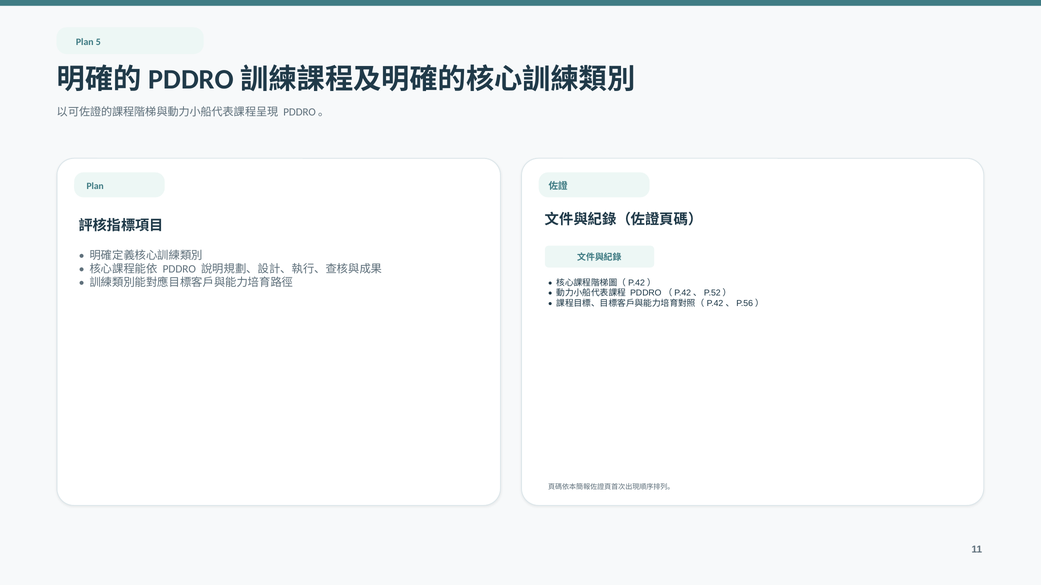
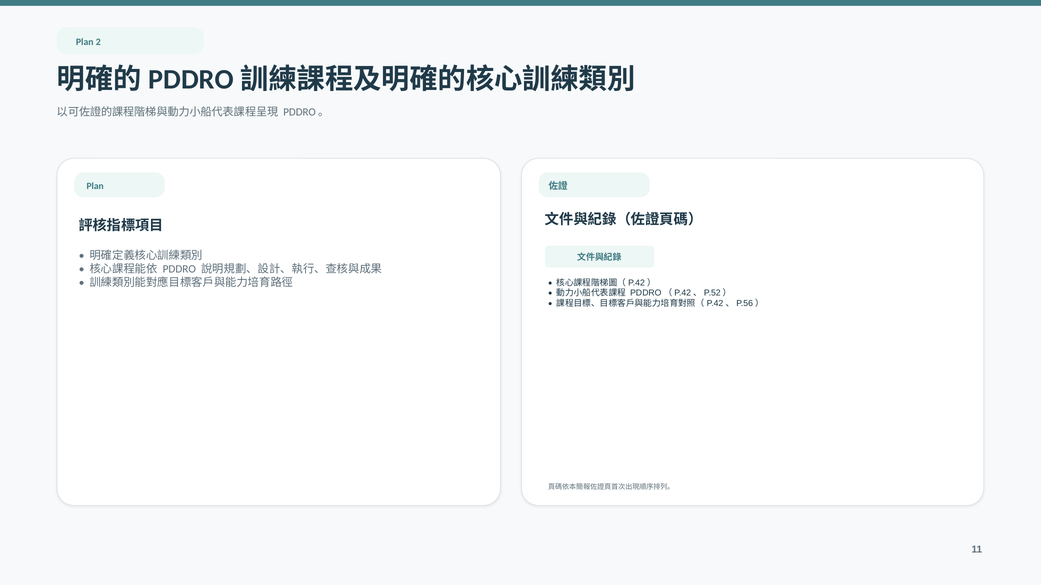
5: 5 -> 2 (98, 42)
